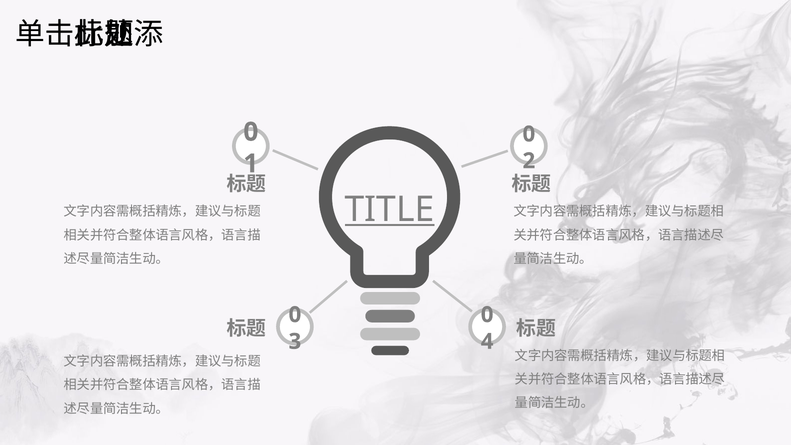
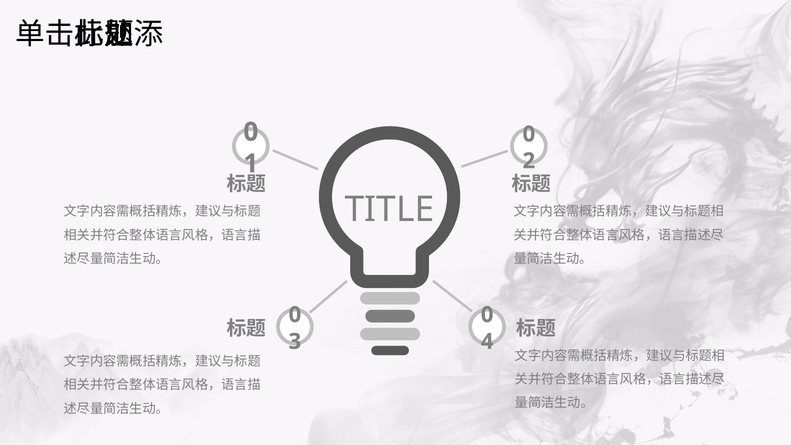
TITLE underline: present -> none (390, 210)
